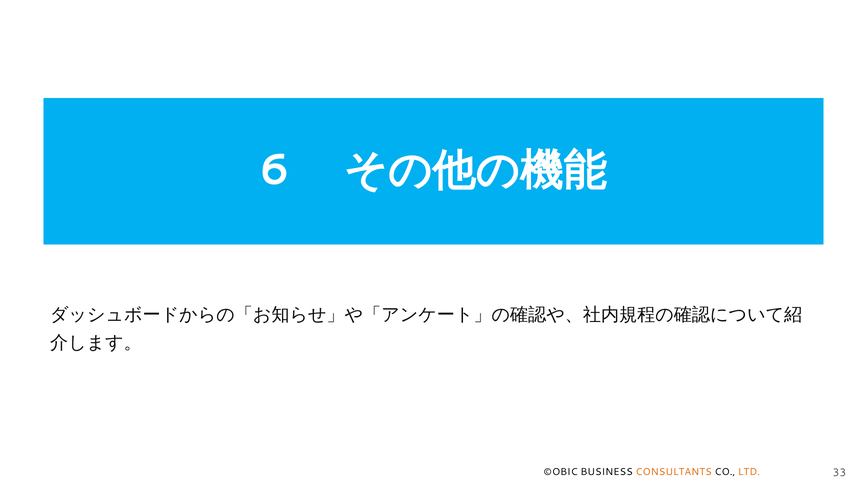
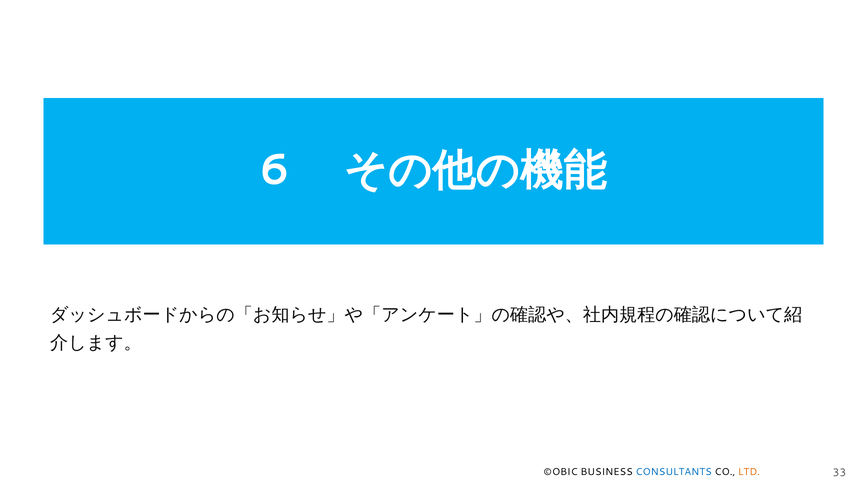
CONSULTANTS colour: orange -> blue (674, 472)
